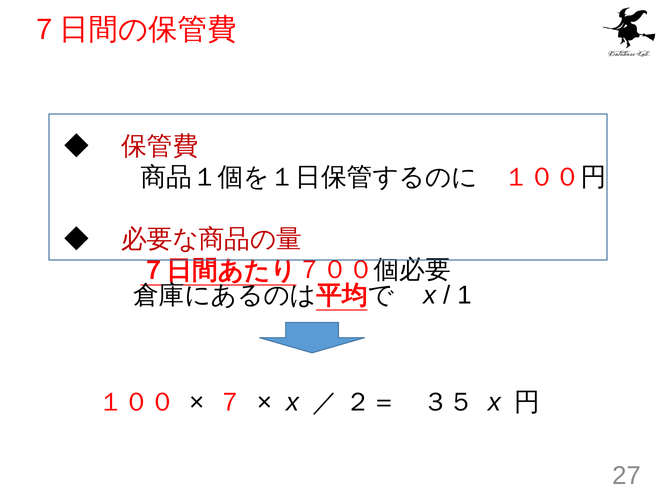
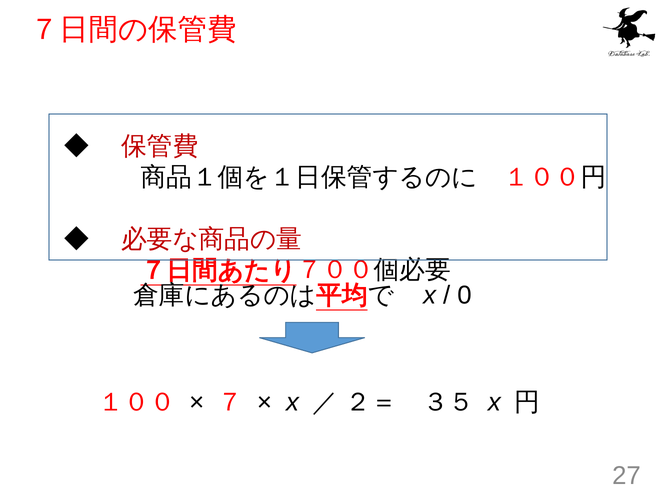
1: 1 -> 0 (464, 295)
